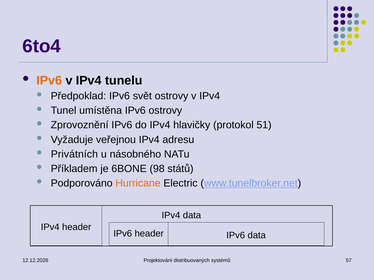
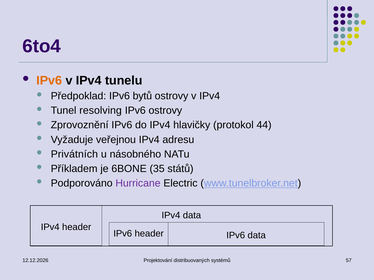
svět: svět -> bytů (142, 96)
umístěna: umístěna -> resolving (101, 111)
51: 51 -> 44 (264, 125)
98: 98 -> 35 (157, 169)
Hurricane colour: orange -> purple (138, 183)
